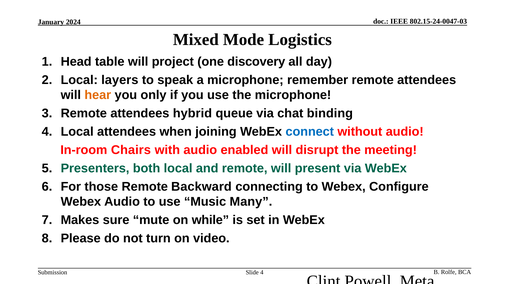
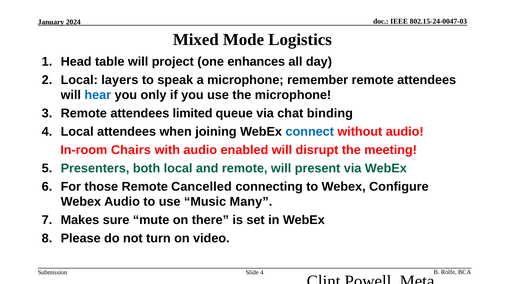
discovery: discovery -> enhances (256, 62)
hear colour: orange -> blue (98, 95)
hybrid: hybrid -> limited (193, 113)
Backward: Backward -> Cancelled (201, 187)
while: while -> there (210, 220)
